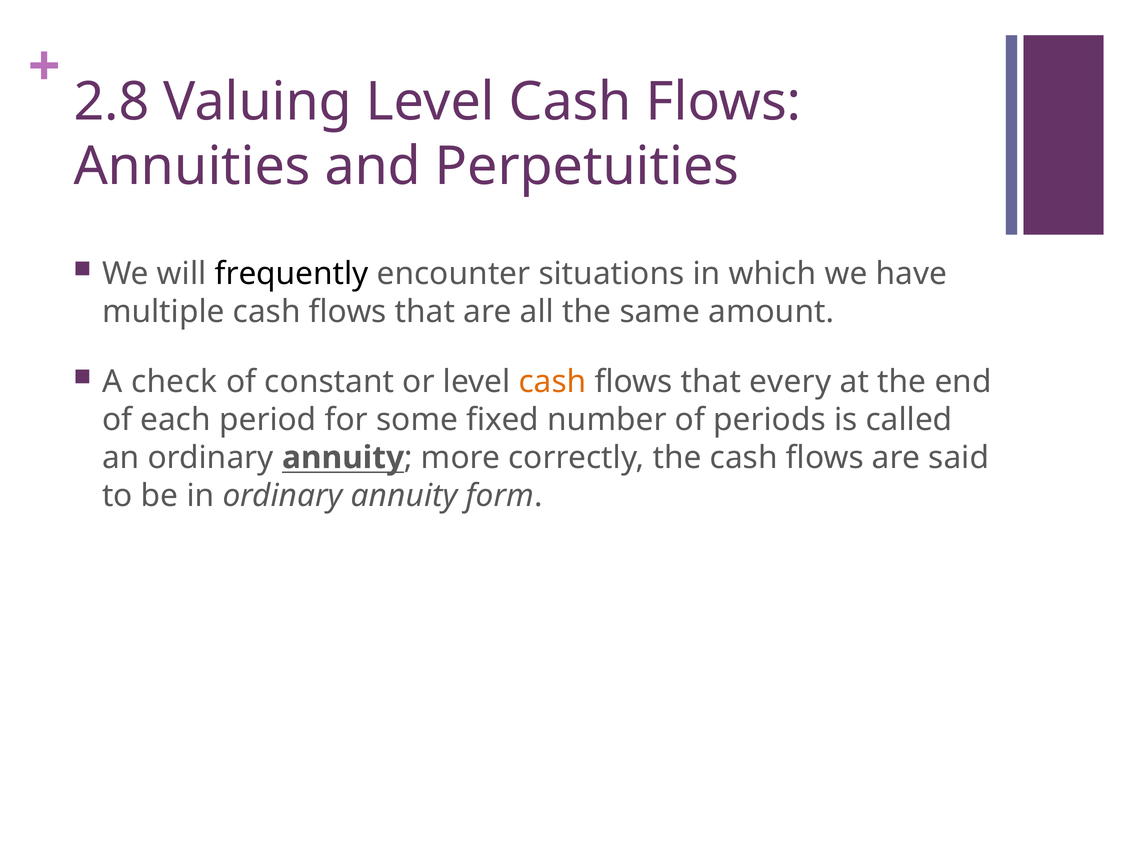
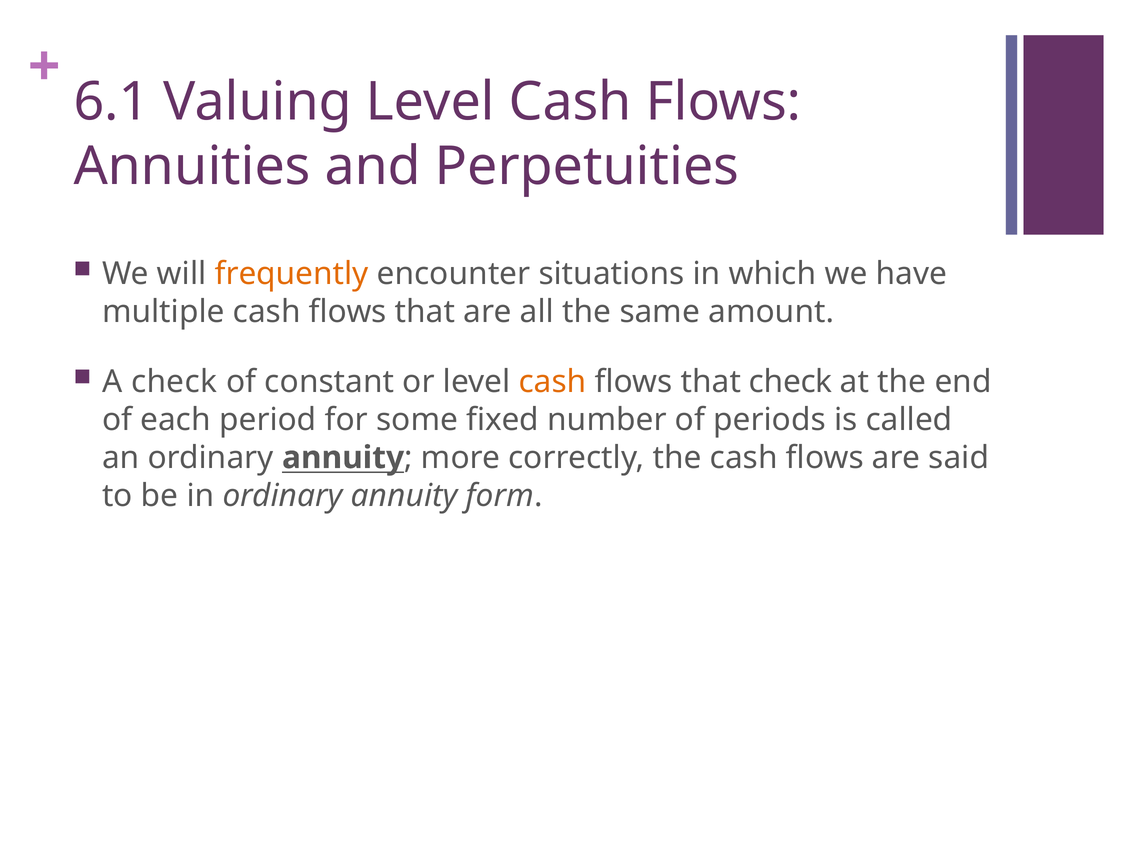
2.8: 2.8 -> 6.1 (111, 102)
frequently colour: black -> orange (292, 274)
that every: every -> check (791, 382)
